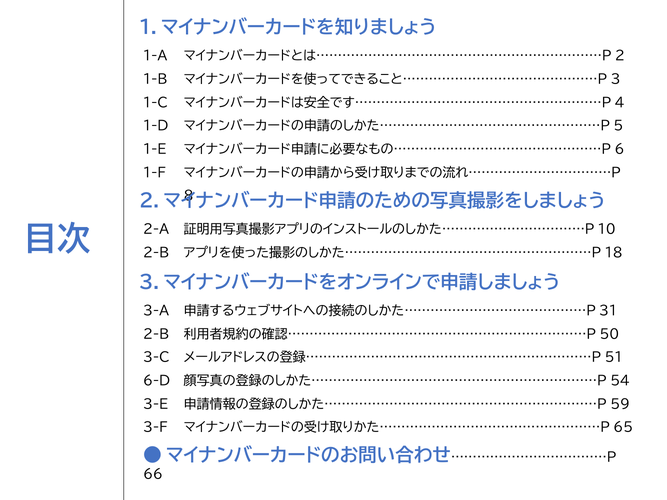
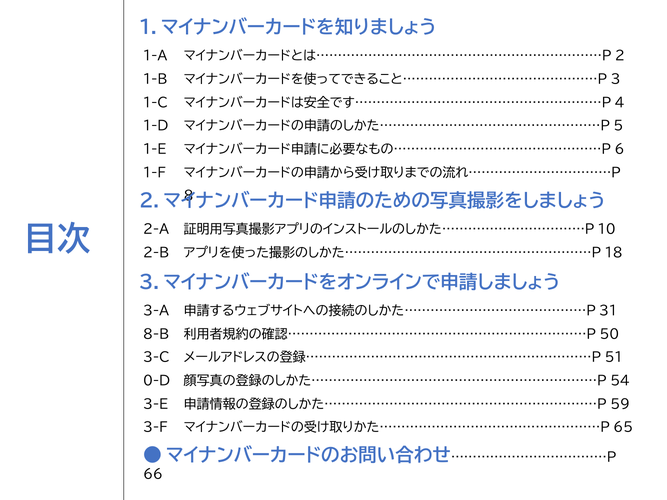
2-B: 2-B -> 8-B (156, 334)
6-D: 6-D -> 0-D (157, 381)
